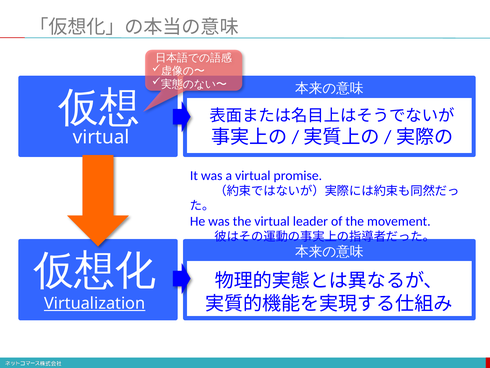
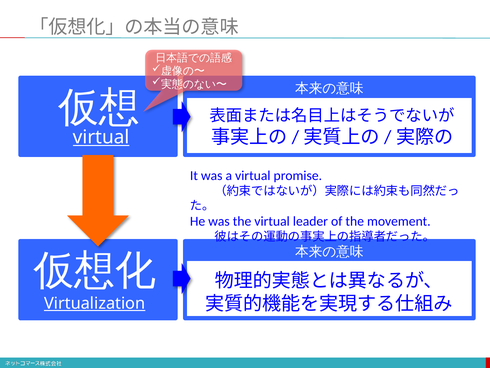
virtual underline: none -> present (101, 137)
